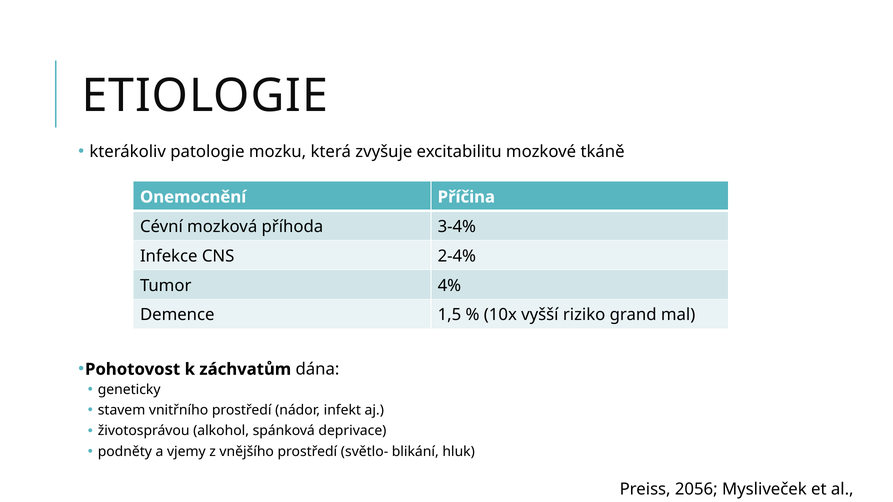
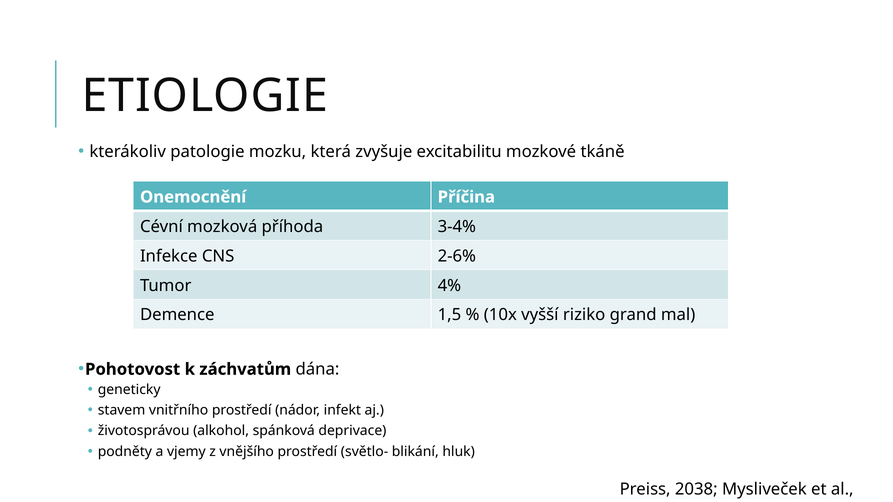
2-4%: 2-4% -> 2-6% (457, 256)
2056: 2056 -> 2038 (696, 490)
